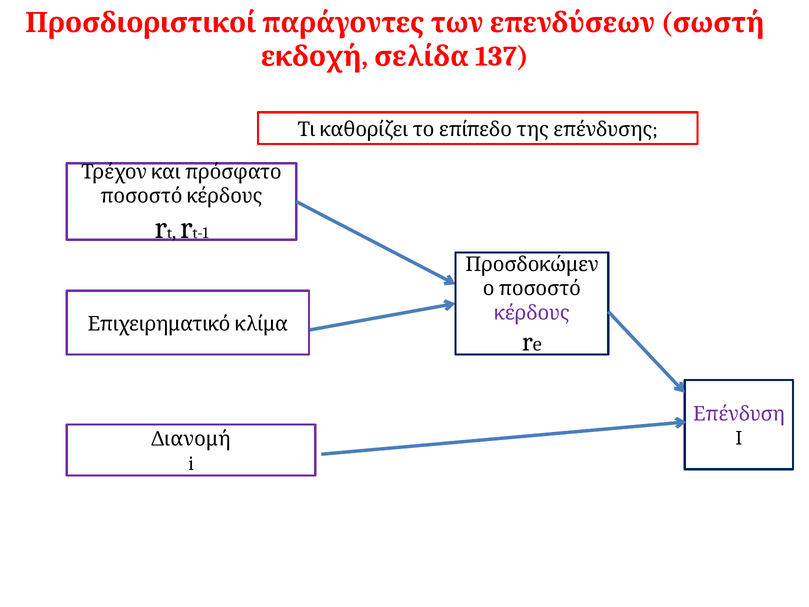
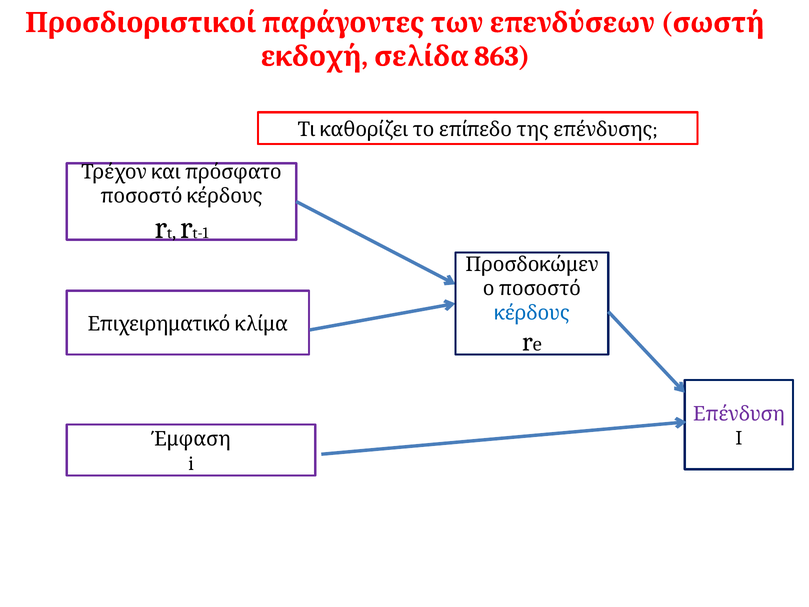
137: 137 -> 863 (502, 57)
κέρδους colour: purple -> blue (532, 313)
Διανομή: Διανομή -> Έμφαση (191, 439)
